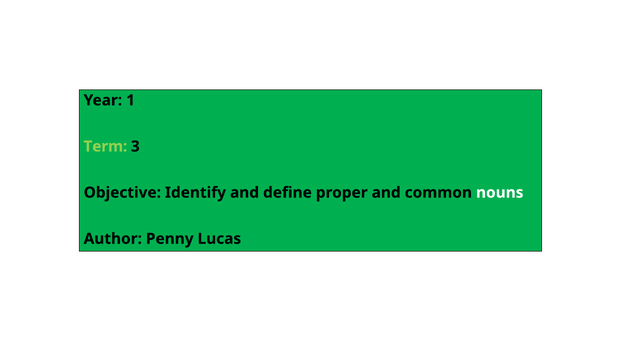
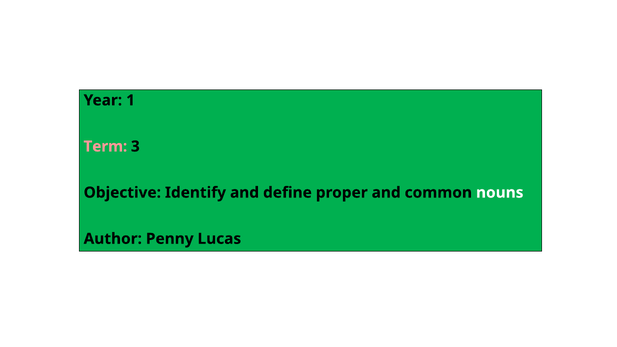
Term colour: light green -> pink (105, 146)
